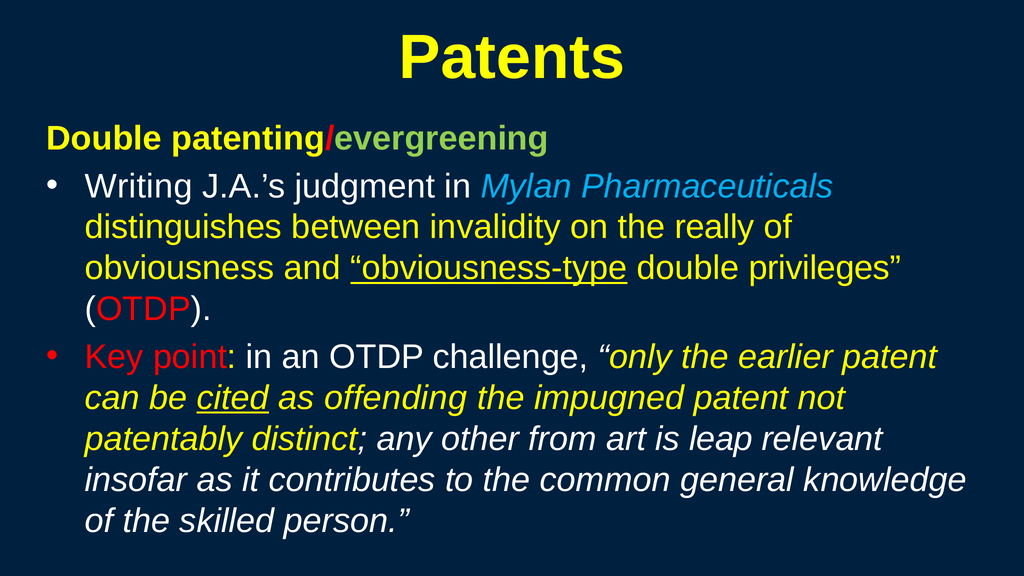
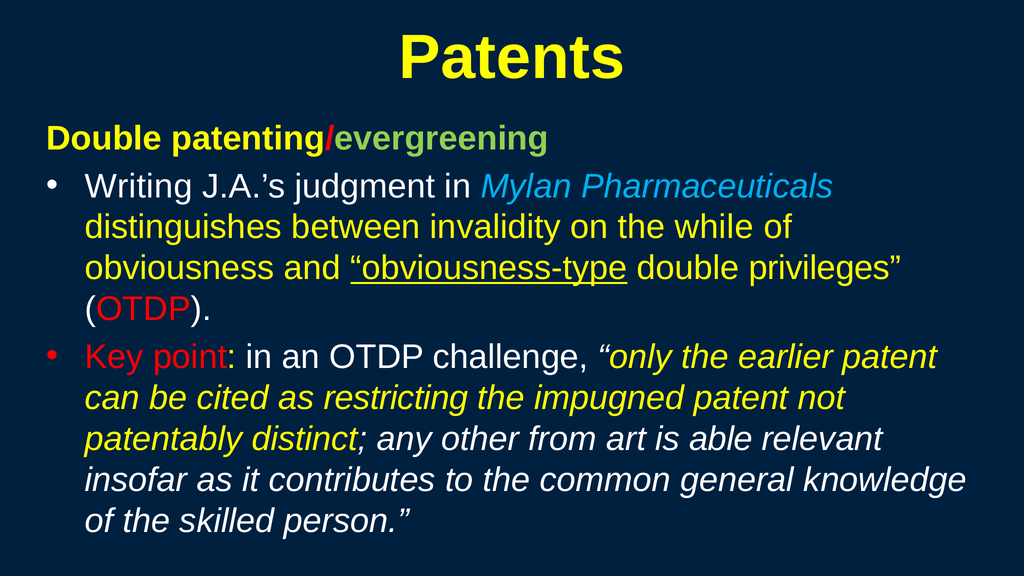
really: really -> while (714, 227)
cited underline: present -> none (233, 398)
offending: offending -> restricting (396, 398)
leap: leap -> able (721, 439)
